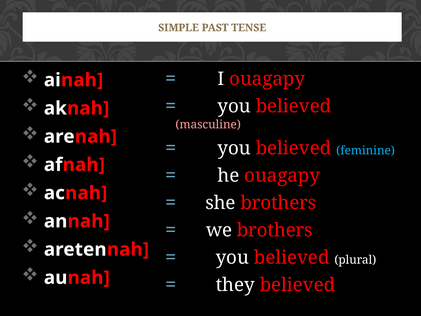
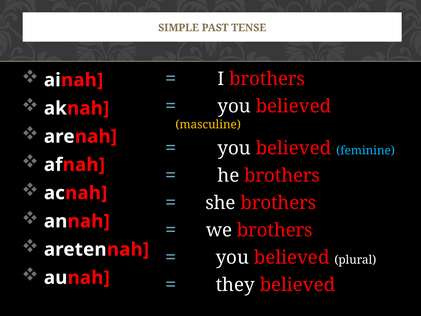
I ouagapy: ouagapy -> brothers (267, 79)
masculine colour: pink -> yellow (208, 125)
he ouagapy: ouagapy -> brothers (282, 176)
